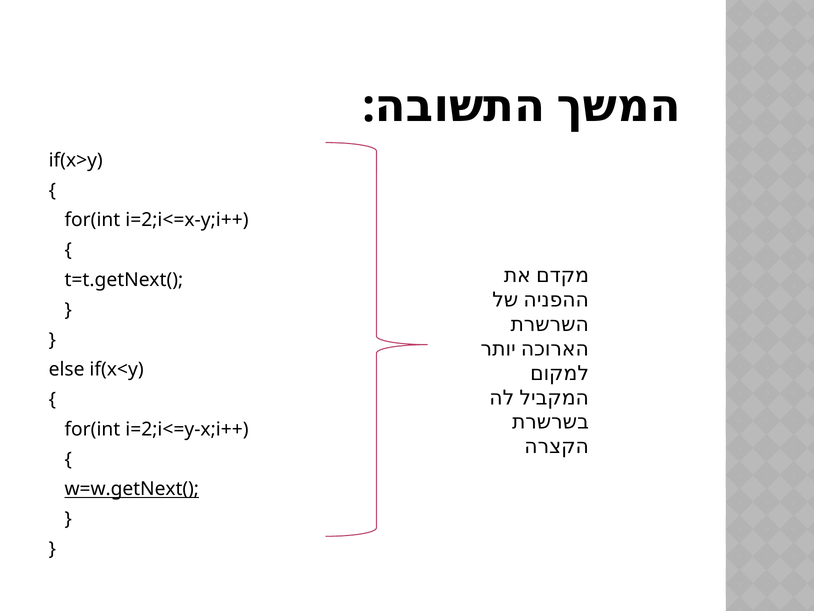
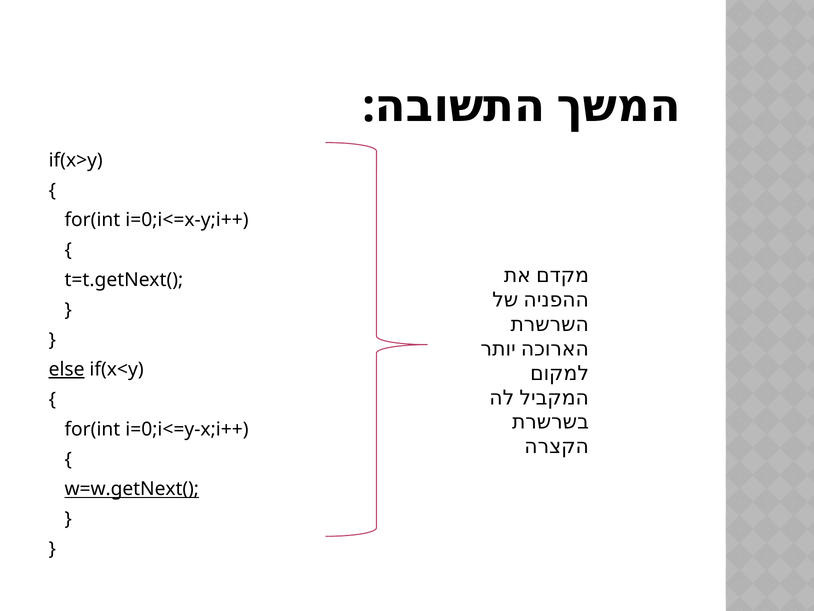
i=2;i<=x-y;i++: i=2;i<=x-y;i++ -> i=0;i<=x-y;i++ (187, 220)
else underline: none -> present (67, 369)
i=2;i<=y-x;i++: i=2;i<=y-x;i++ -> i=0;i<=y-x;i++ (187, 429)
